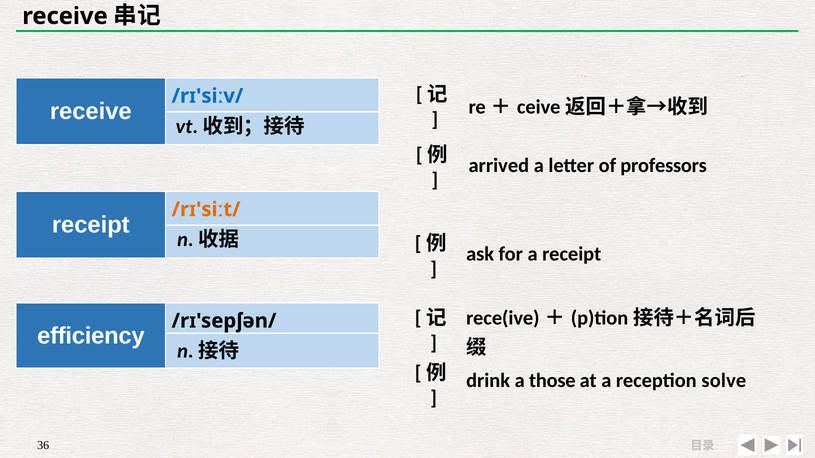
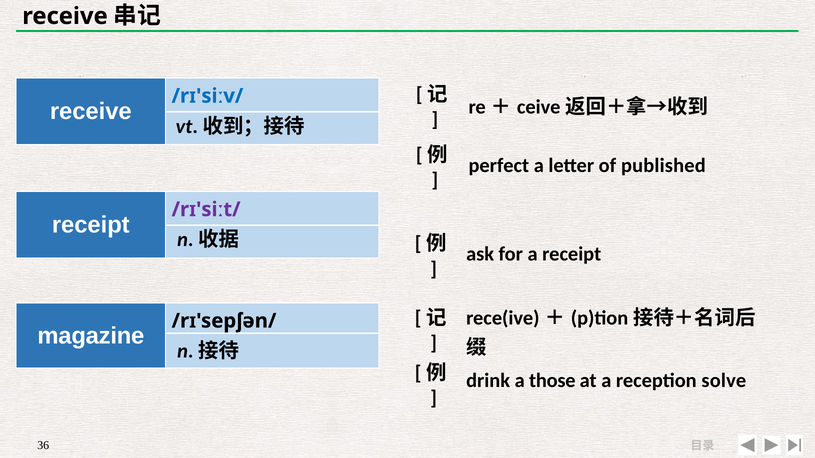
arrived: arrived -> perfect (499, 166)
professors: professors -> published (663, 166)
/rɪ'siːt/ colour: orange -> purple (206, 210)
efficiency: efficiency -> magazine (91, 336)
